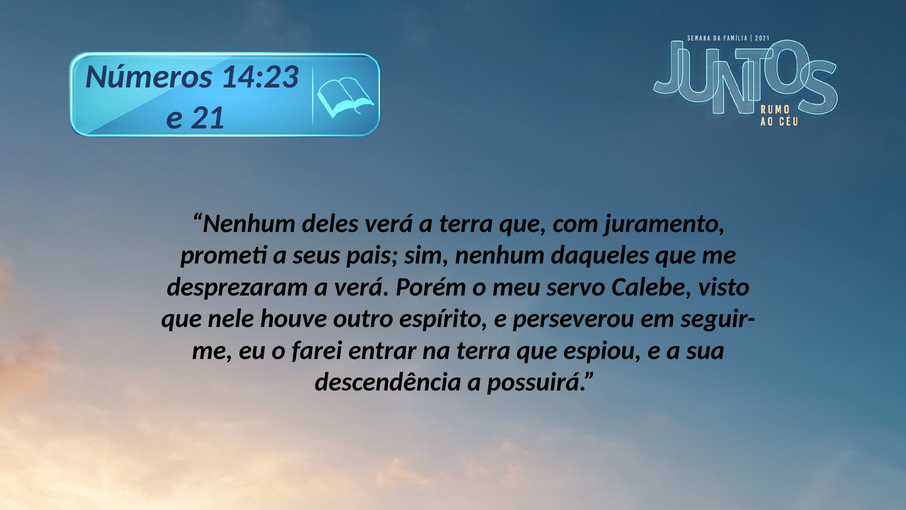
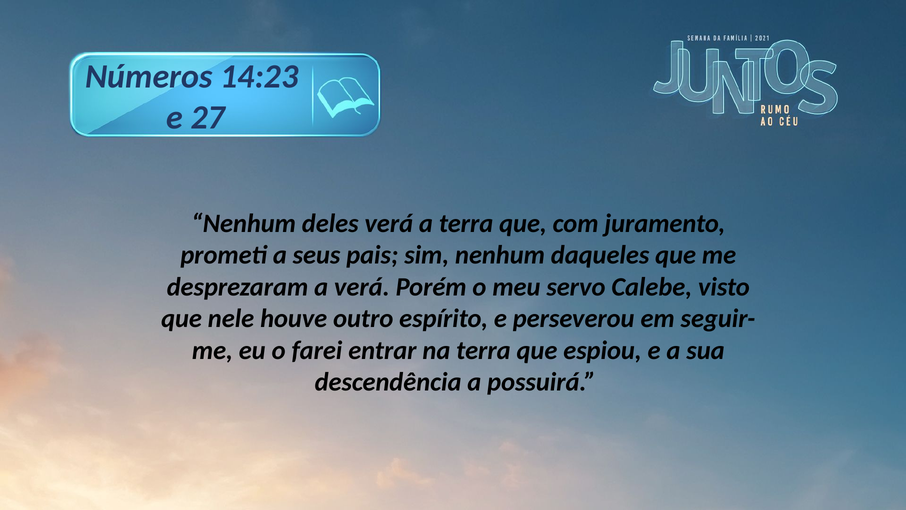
21: 21 -> 27 (208, 117)
